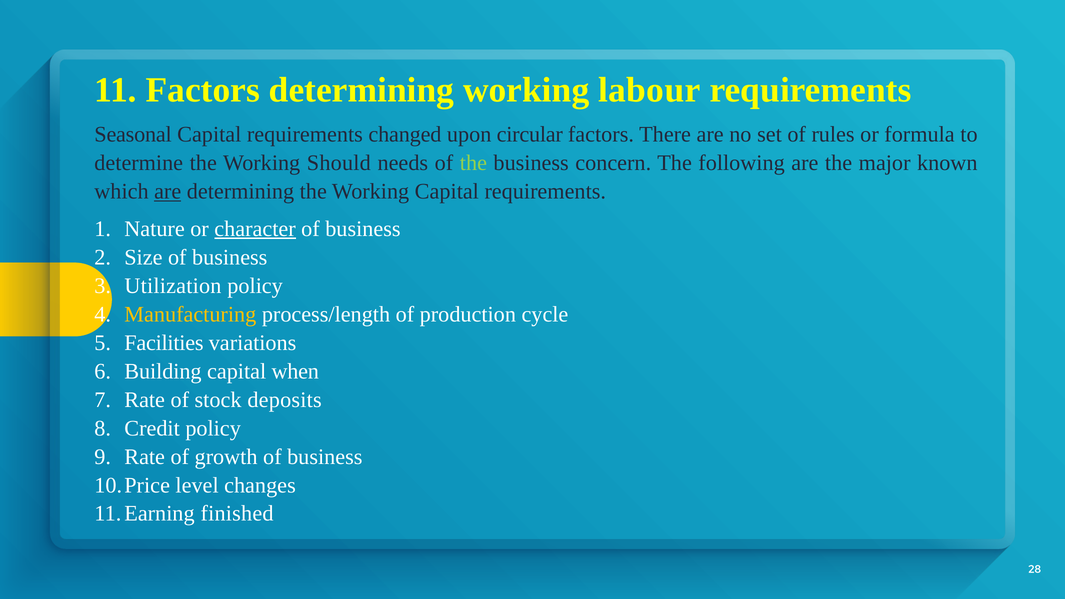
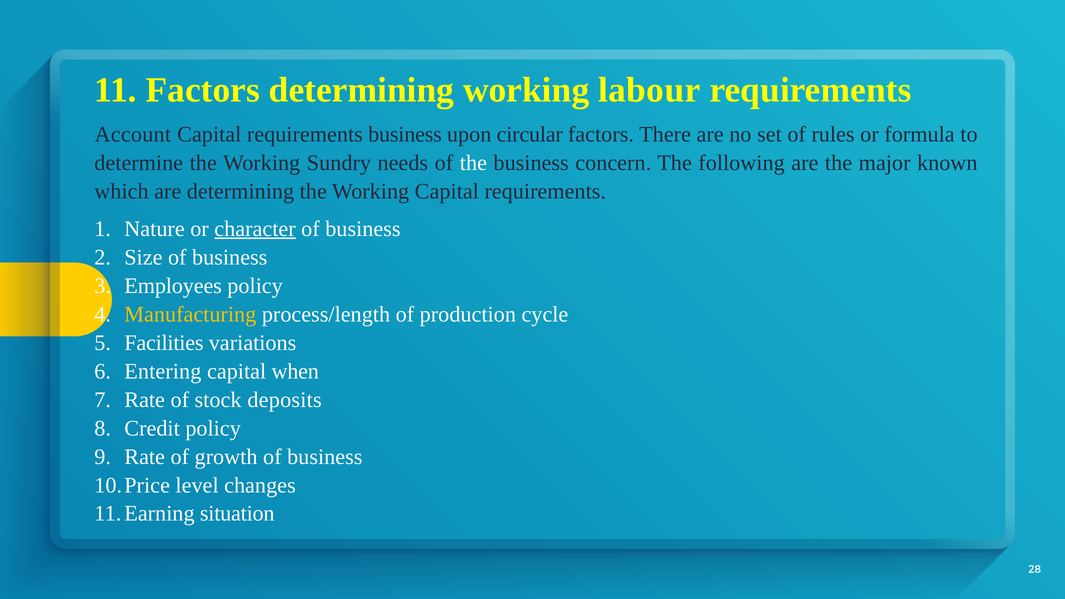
Seasonal: Seasonal -> Account (133, 134)
requirements changed: changed -> business (405, 134)
Should: Should -> Sundry (339, 163)
the colour: light green -> white (473, 163)
are underline: present -> none (168, 191)
Utilization: Utilization -> Employees (173, 286)
Building: Building -> Entering (163, 371)
finished: finished -> situation (237, 514)
